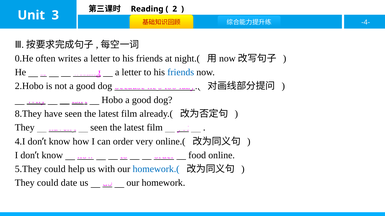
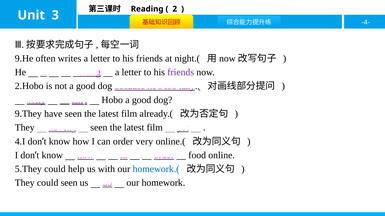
0.He: 0.He -> 9.He (24, 59)
friends colour: blue -> purple (181, 72)
8.They: 8.They -> 9.They (28, 114)
could date: date -> seen (69, 183)
